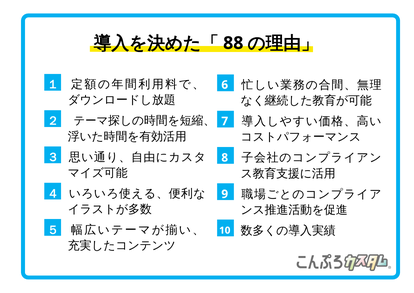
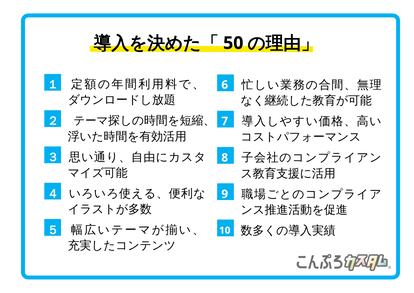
88: 88 -> 50 (233, 43)
